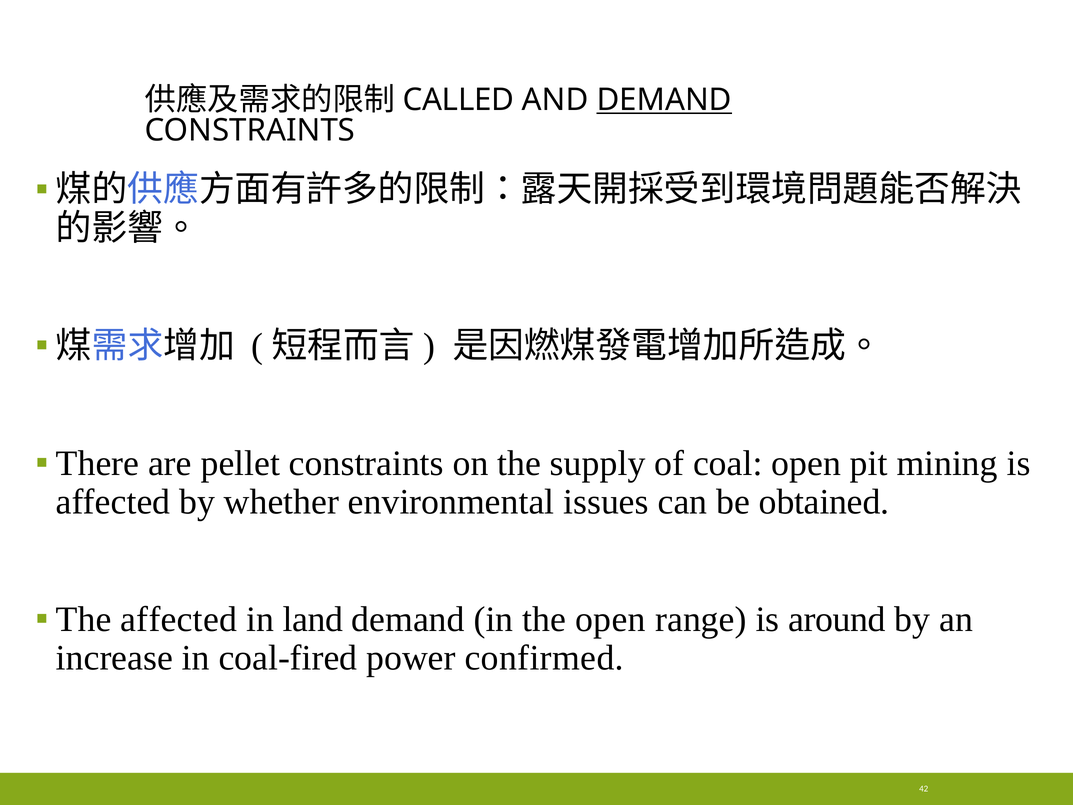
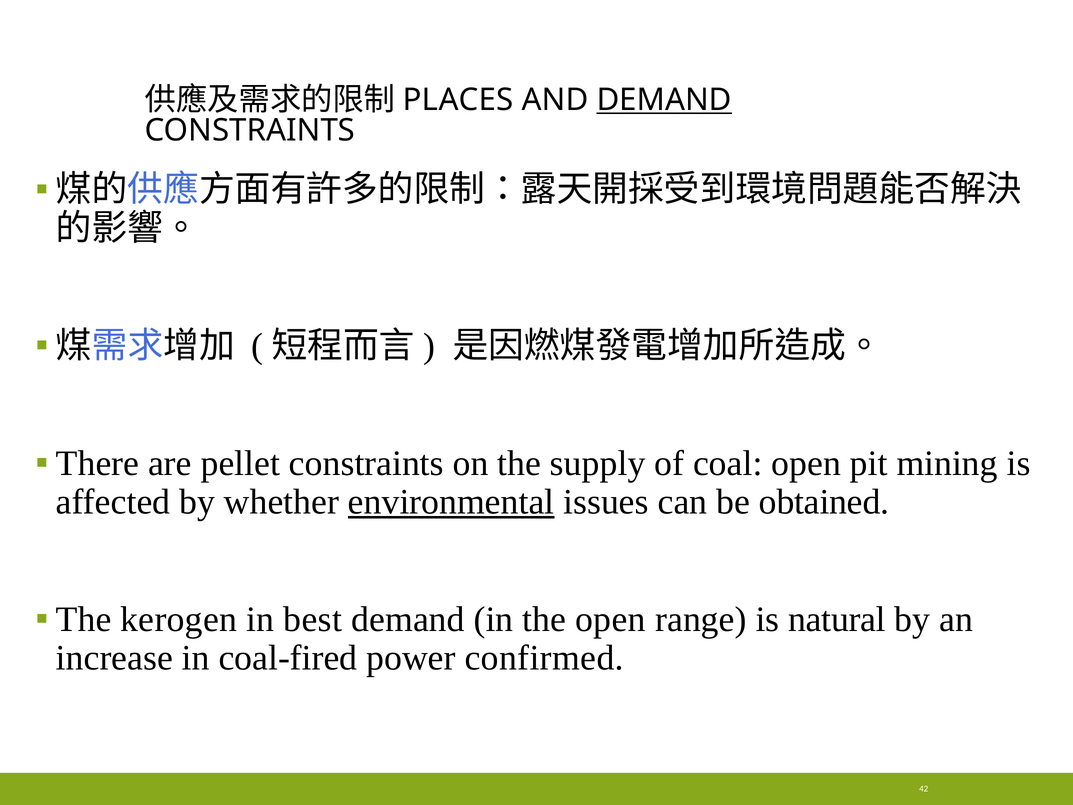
CALLED: CALLED -> PLACES (458, 100)
environmental underline: none -> present (451, 502)
affected: affected -> kerogen (179, 619)
land: land -> best (313, 619)
around: around -> natural (837, 619)
